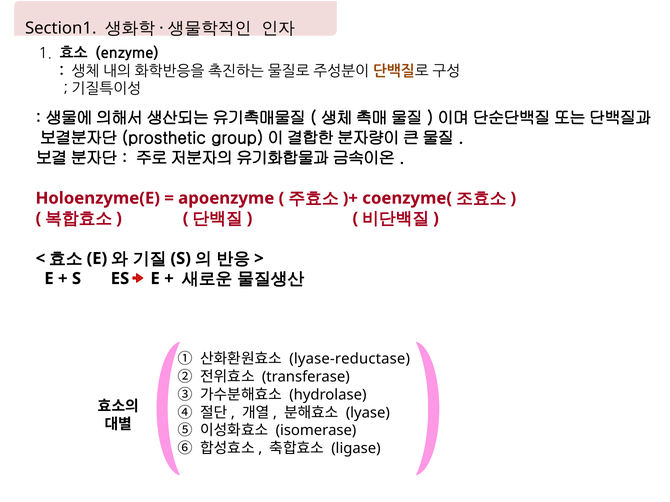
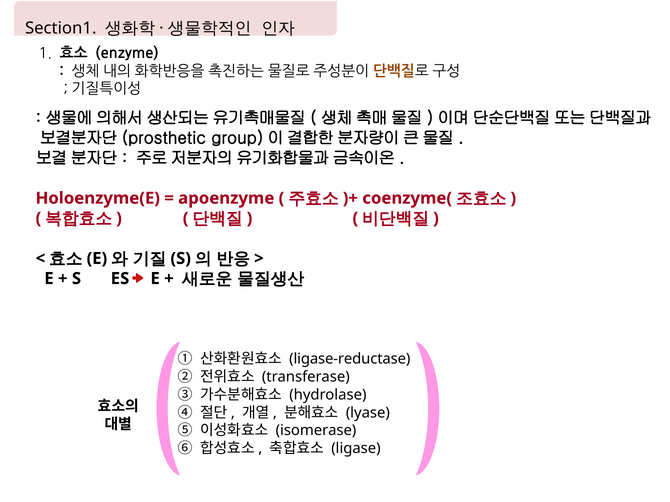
lyase-reductase: lyase-reductase -> ligase-reductase (350, 359)
